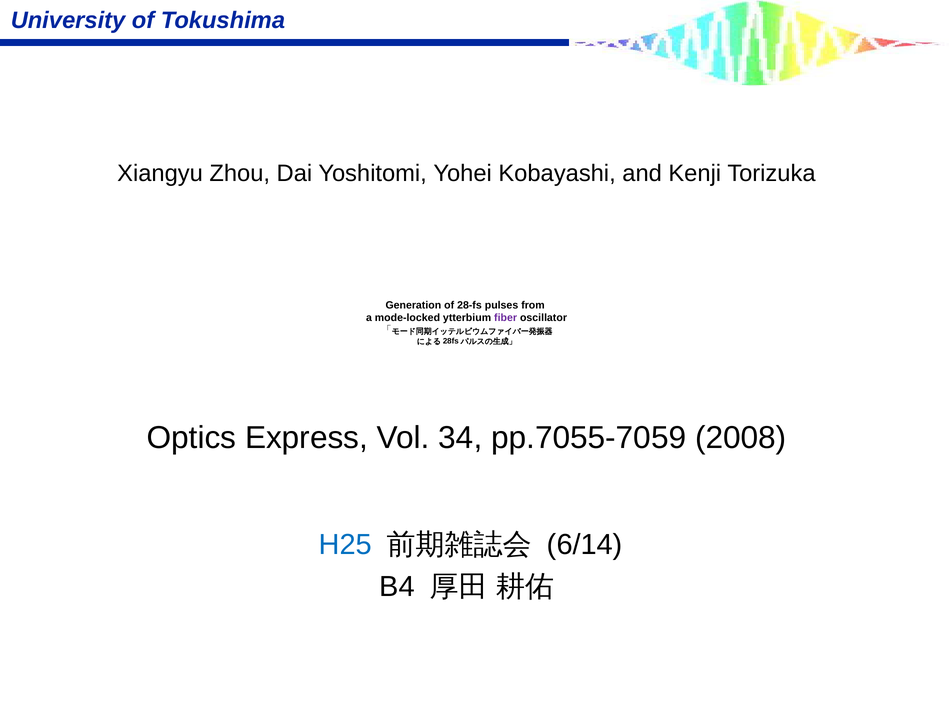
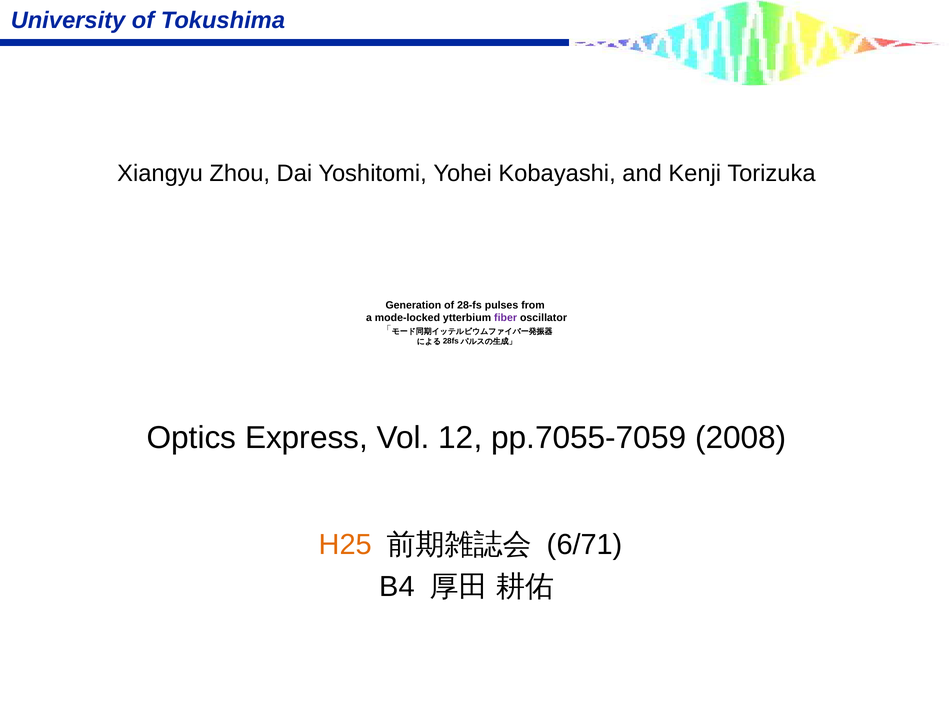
34: 34 -> 12 (460, 437)
H25 colour: blue -> orange (345, 544)
6/14: 6/14 -> 6/71 (585, 544)
